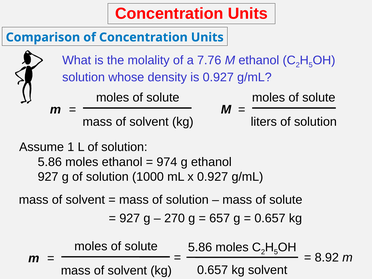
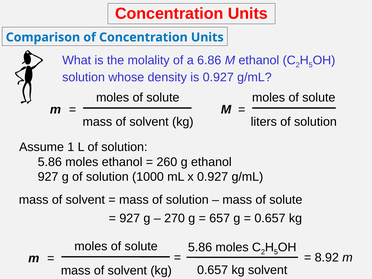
7.76: 7.76 -> 6.86 (209, 60)
974: 974 -> 260 (167, 162)
